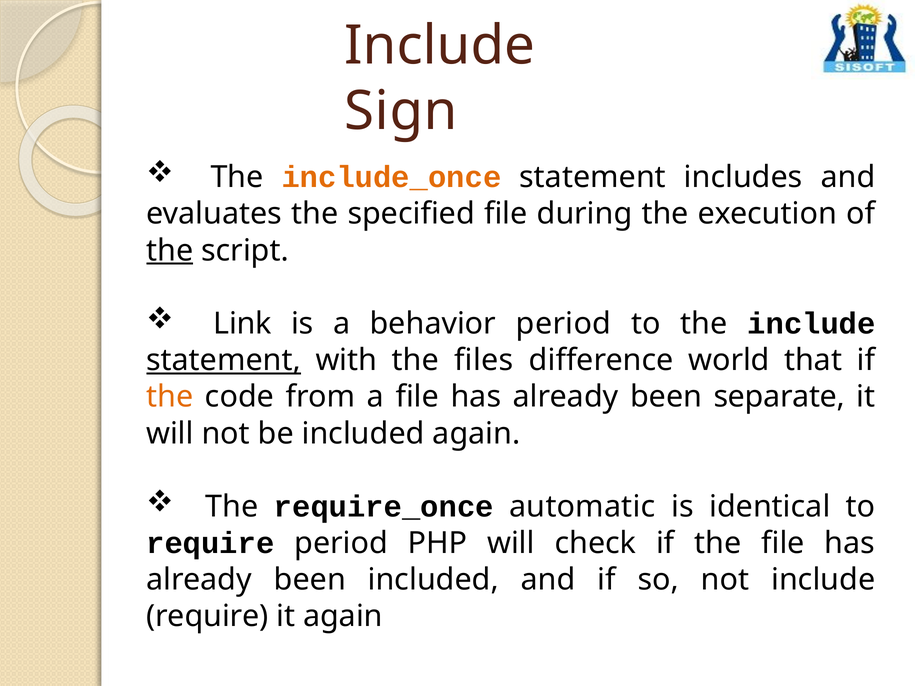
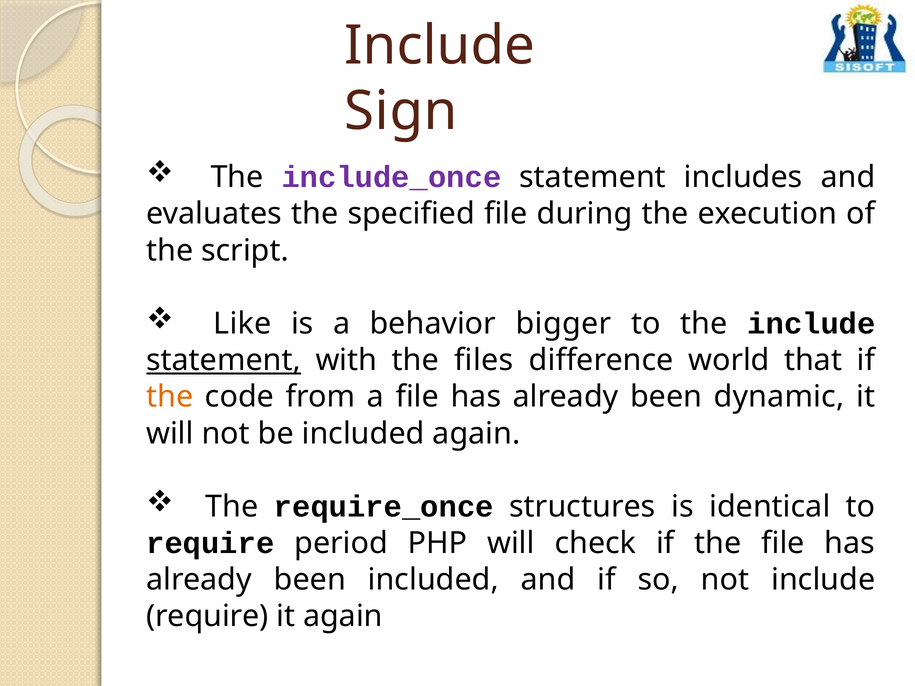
include_once colour: orange -> purple (391, 177)
the underline: present -> none (170, 251)
Link: Link -> Like (242, 324)
behavior period: period -> bigger (564, 324)
separate: separate -> dynamic (779, 397)
automatic: automatic -> structures (582, 507)
